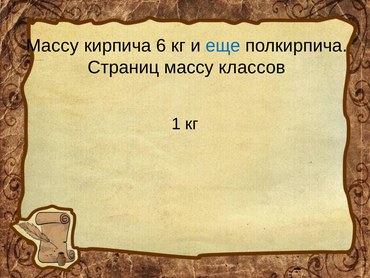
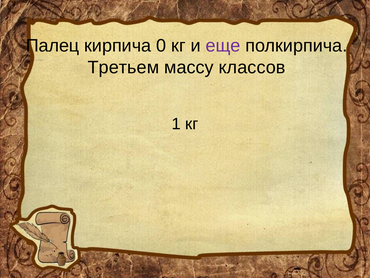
Массу: Массу -> Палец (53, 46)
6: 6 -> 0 (161, 46)
еще colour: blue -> purple (223, 46)
Страниц: Страниц -> Третьем (123, 67)
